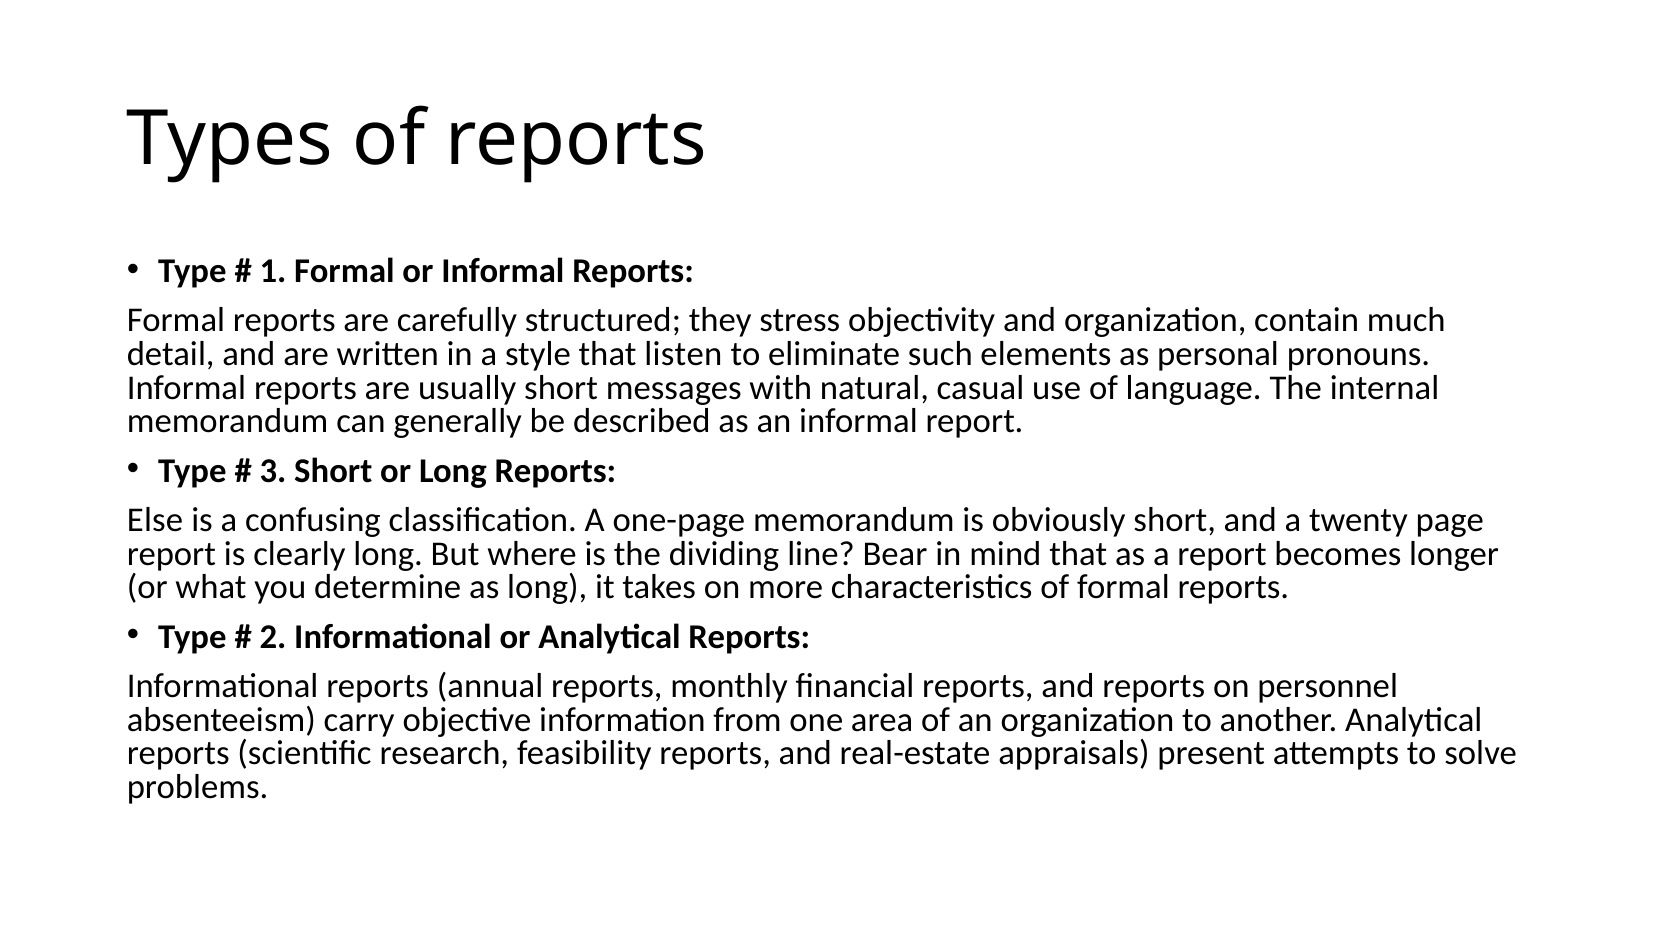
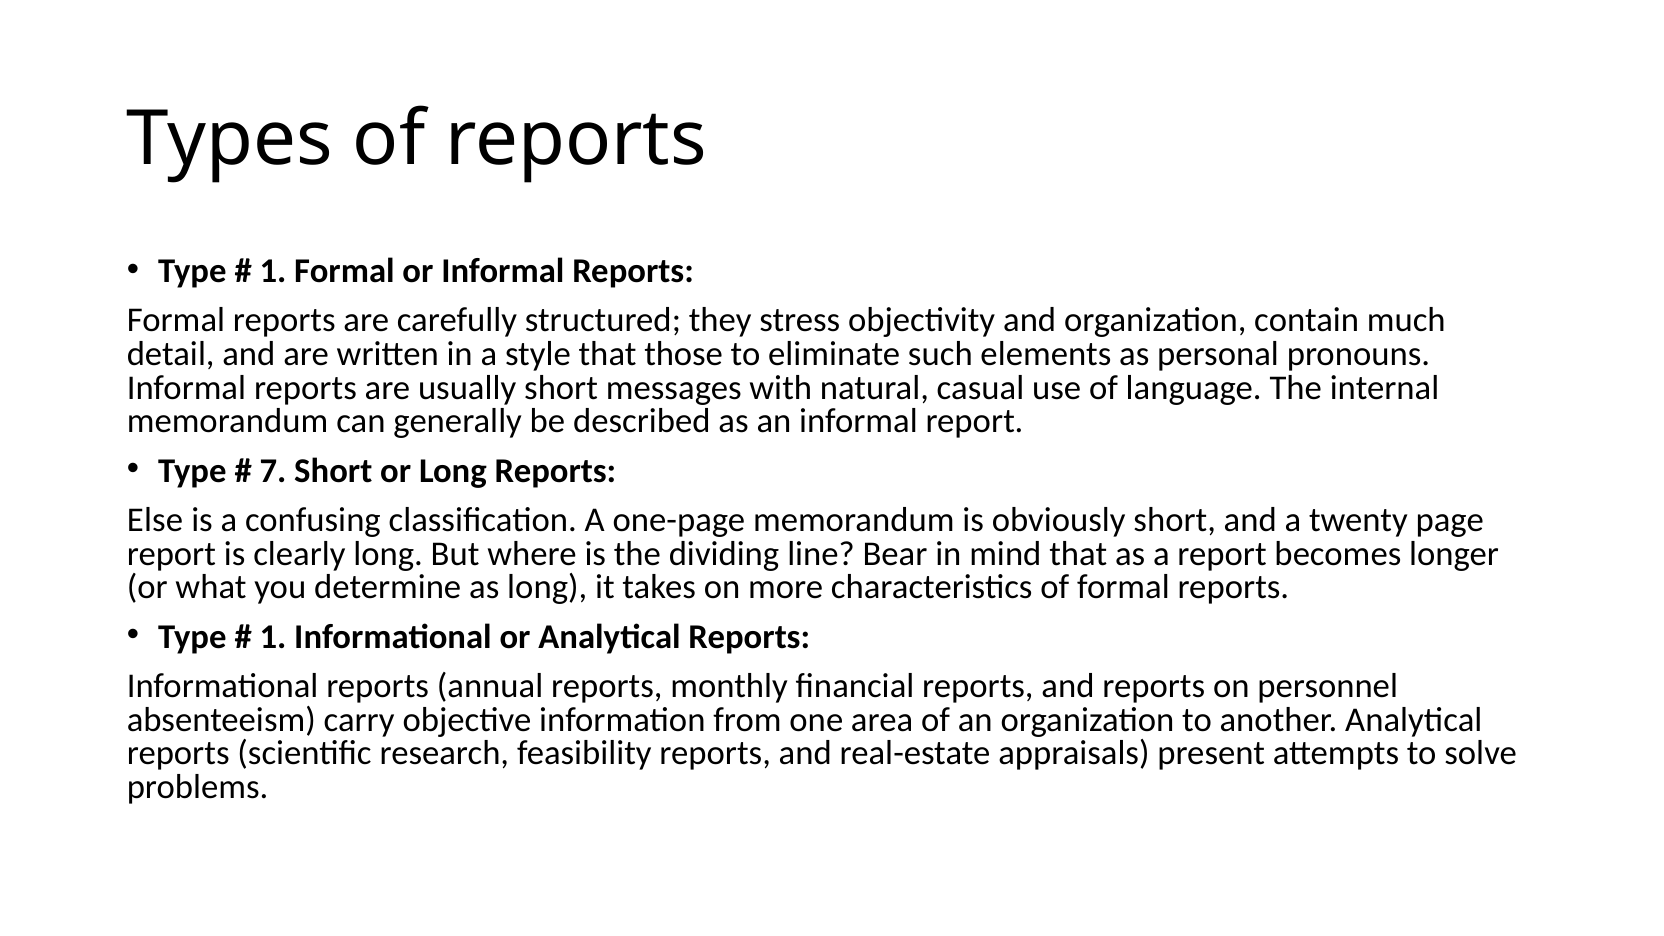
listen: listen -> those (684, 354)
3: 3 -> 7 (273, 471)
2: 2 -> 1 (273, 637)
